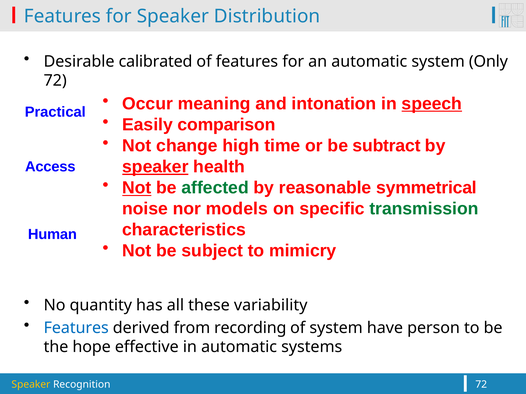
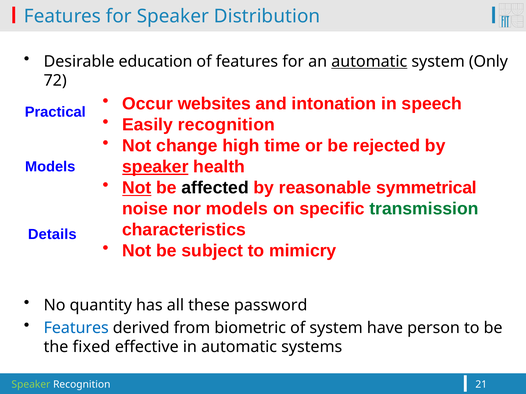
calibrated: calibrated -> education (156, 62)
automatic underline: none -> present (369, 62)
meaning: meaning -> websites (214, 104)
speech underline: present -> none (432, 104)
Easily comparison: comparison -> recognition (226, 125)
subtract: subtract -> rejected (387, 146)
Access: Access -> Models (50, 167)
affected colour: green -> black (215, 188)
Human: Human -> Details (52, 235)
variability: variability -> password (271, 306)
recording: recording -> biometric (250, 328)
hope: hope -> fixed (91, 347)
Speaker colour: yellow -> light green (31, 385)
Recognition 72: 72 -> 21 (481, 385)
